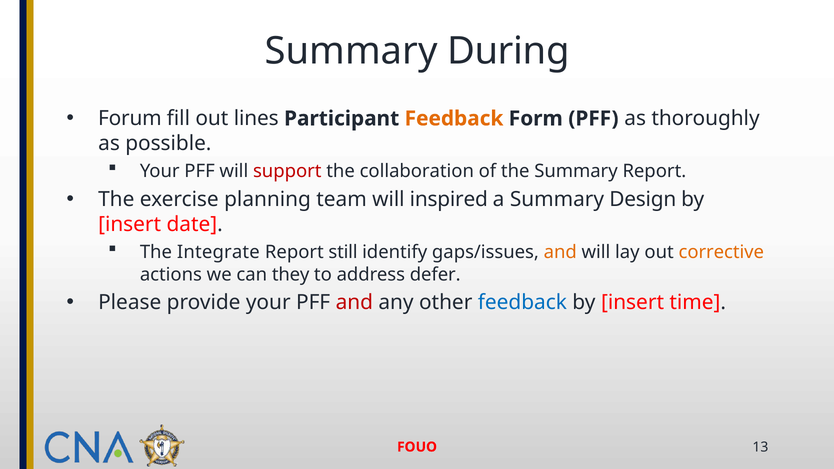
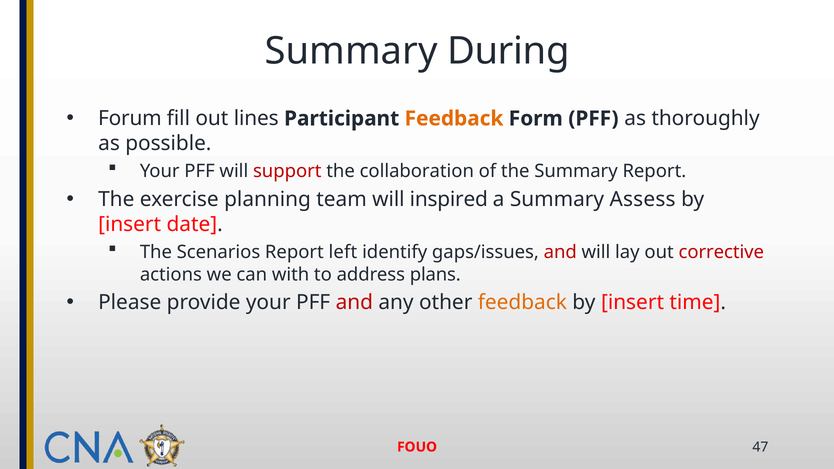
Design: Design -> Assess (643, 199)
Integrate: Integrate -> Scenarios (218, 252)
still: still -> left (343, 252)
and colour: orange -> red (560, 252)
corrective colour: orange -> red (721, 252)
they: they -> with (291, 275)
defer: defer -> plans (435, 275)
feedback colour: blue -> orange (522, 303)
13: 13 -> 47 (760, 447)
